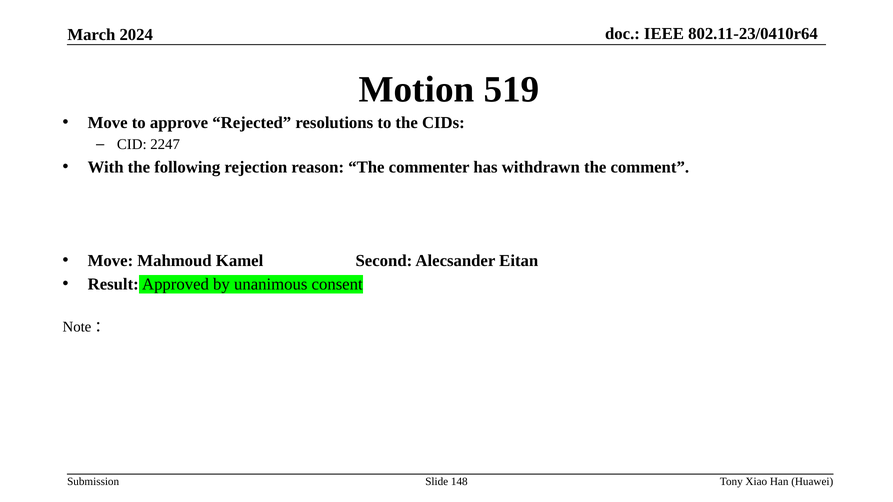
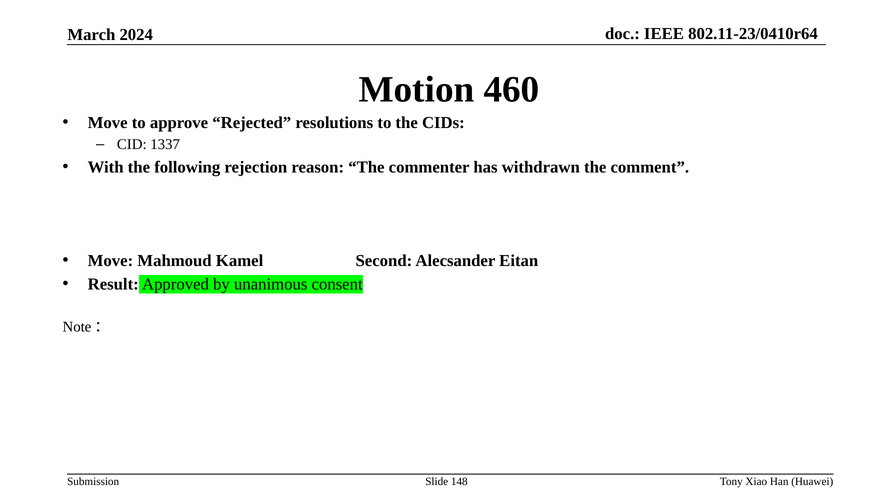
519: 519 -> 460 (512, 90)
2247: 2247 -> 1337 (165, 145)
